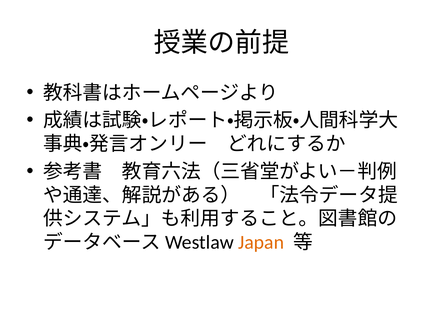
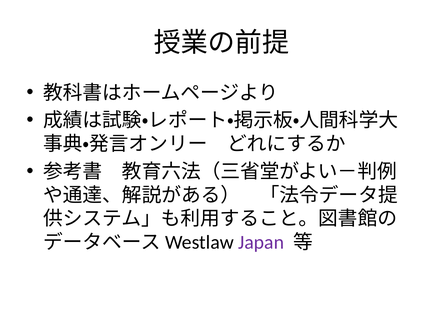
Japan colour: orange -> purple (261, 243)
